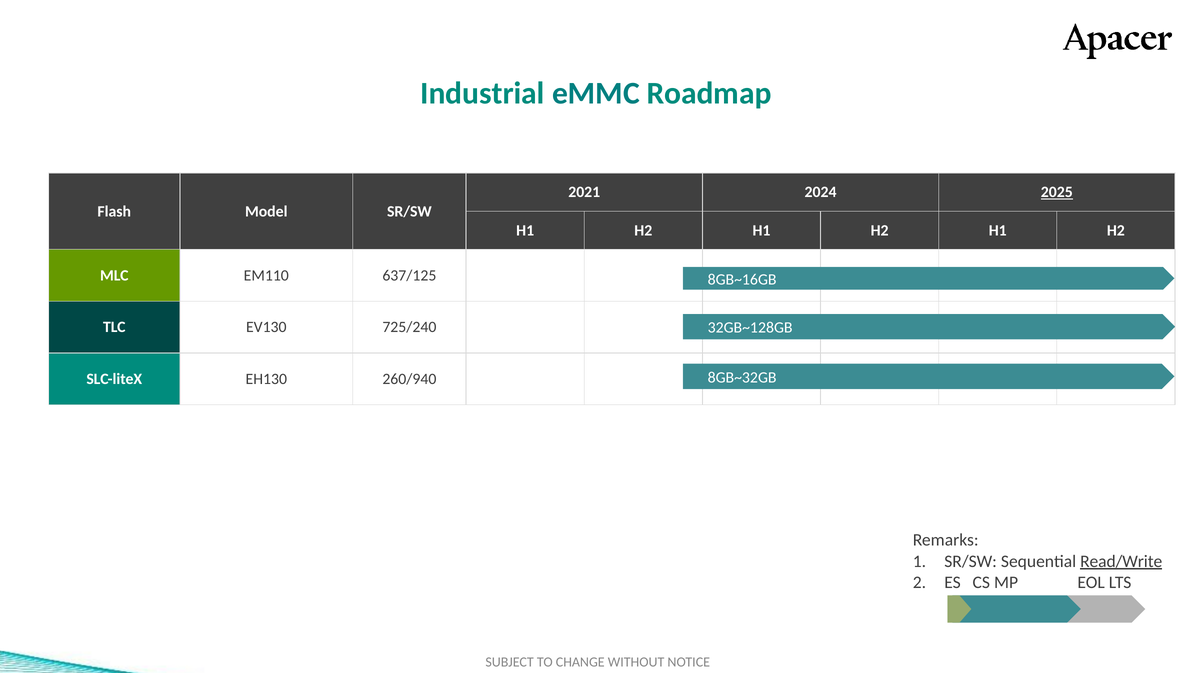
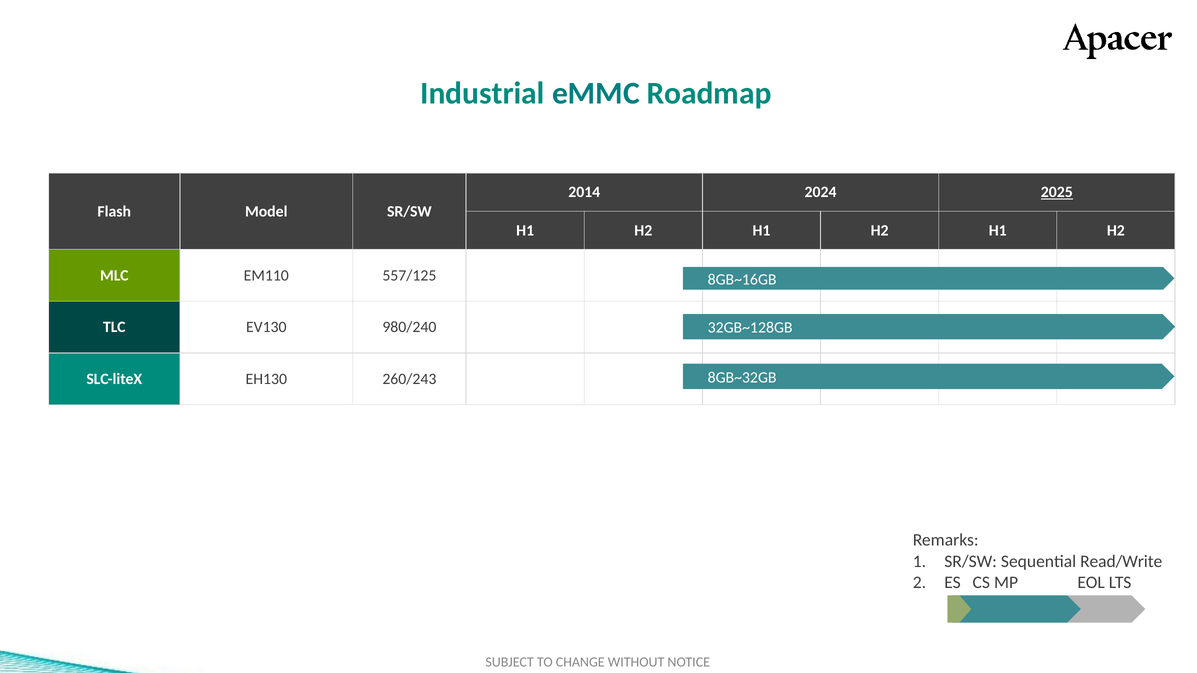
2021: 2021 -> 2014 (584, 192)
637/125: 637/125 -> 557/125 (409, 276)
725/240: 725/240 -> 980/240 (409, 327)
260/940: 260/940 -> 260/243 (409, 379)
Read/Write underline: present -> none (1121, 561)
